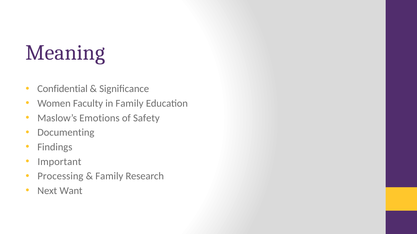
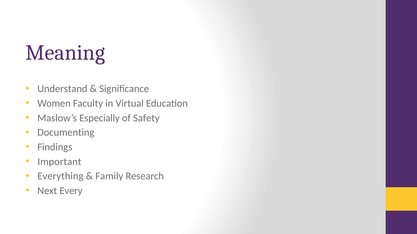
Confidential: Confidential -> Understand (62, 89)
in Family: Family -> Virtual (130, 104)
Emotions: Emotions -> Especially (100, 118)
Processing: Processing -> Everything (60, 177)
Want: Want -> Every (71, 191)
